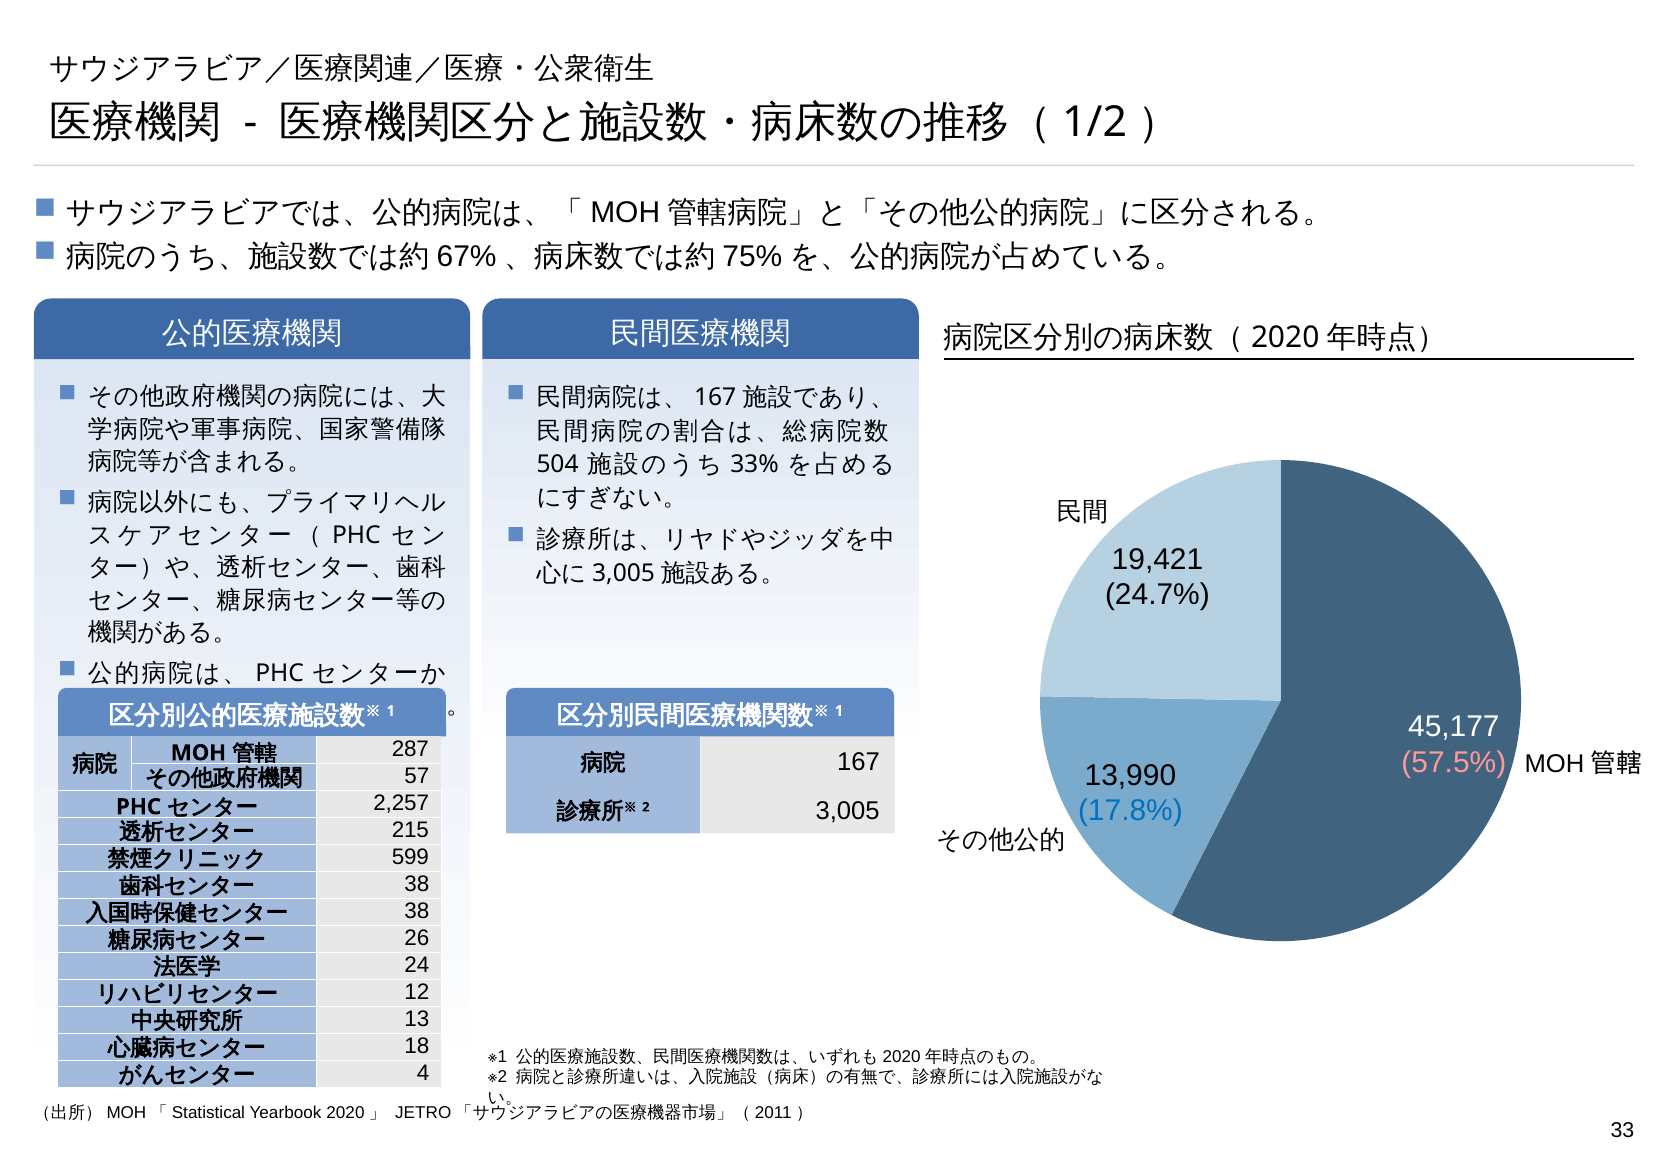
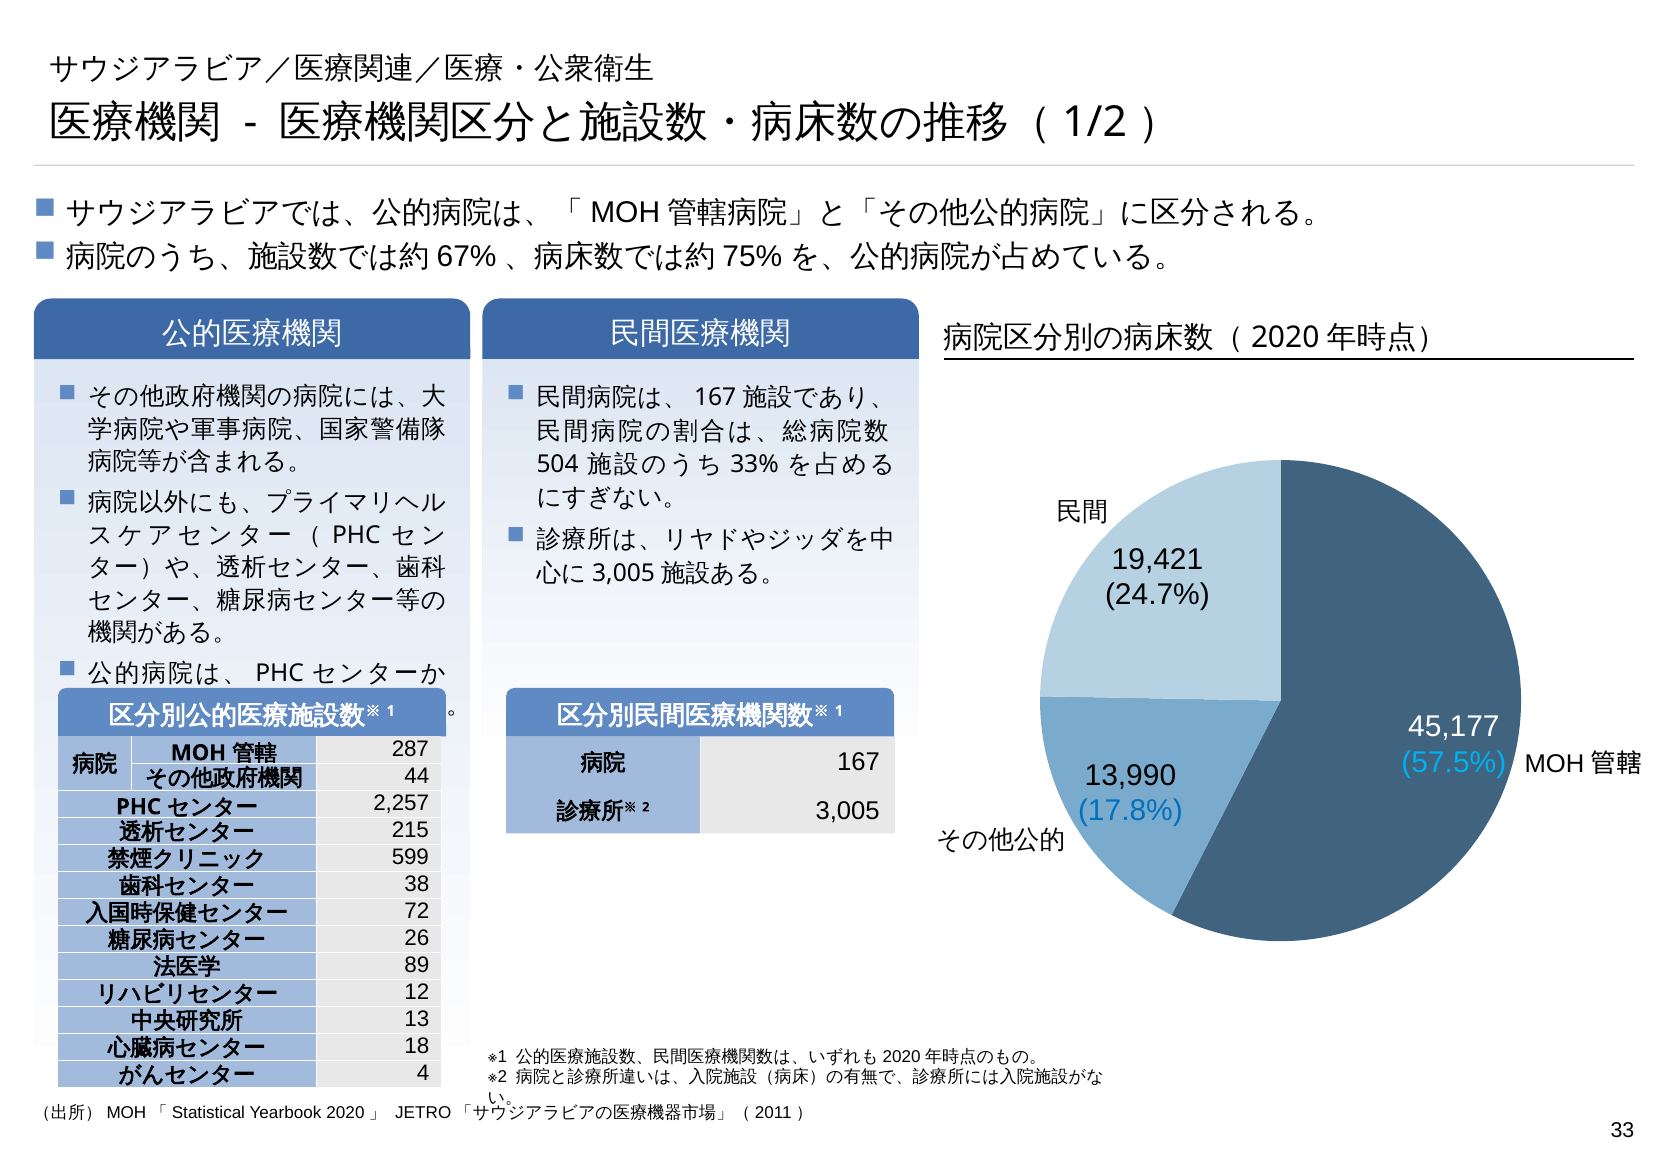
57.5% colour: pink -> light blue (1454, 762)
57: 57 -> 44 (417, 776)
38: 38 -> 72 (417, 911)
24: 24 -> 89 (417, 965)
